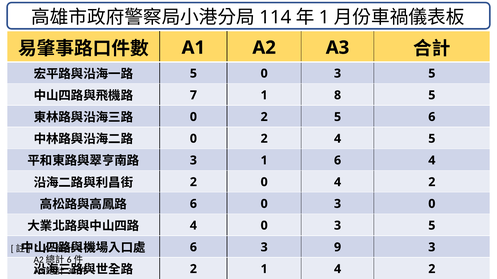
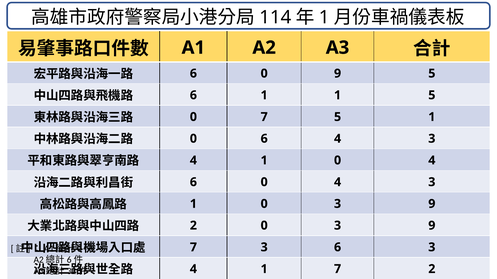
5: 5 -> 6 (193, 74)
3: 3 -> 9 (338, 74)
7: 7 -> 6 (193, 95)
1 8: 8 -> 1 (338, 95)
2: 2 -> 7 (264, 117)
5 6: 6 -> 1 (432, 117)
2: 2 -> 6 (264, 139)
5: 5 -> 3 (432, 139)
3: 3 -> 4 (193, 161)
6: 6 -> 0 (338, 161)
2: 2 -> 6 (193, 182)
0 4 2: 2 -> 3 (432, 182)
6: 6 -> 1 (193, 204)
0: 0 -> 9 (432, 204)
4: 4 -> 2 (193, 226)
5: 5 -> 9 (432, 226)
6: 6 -> 7 (193, 248)
3 9: 9 -> 6 (338, 248)
2: 2 -> 4 (193, 269)
1 4: 4 -> 7 (338, 269)
